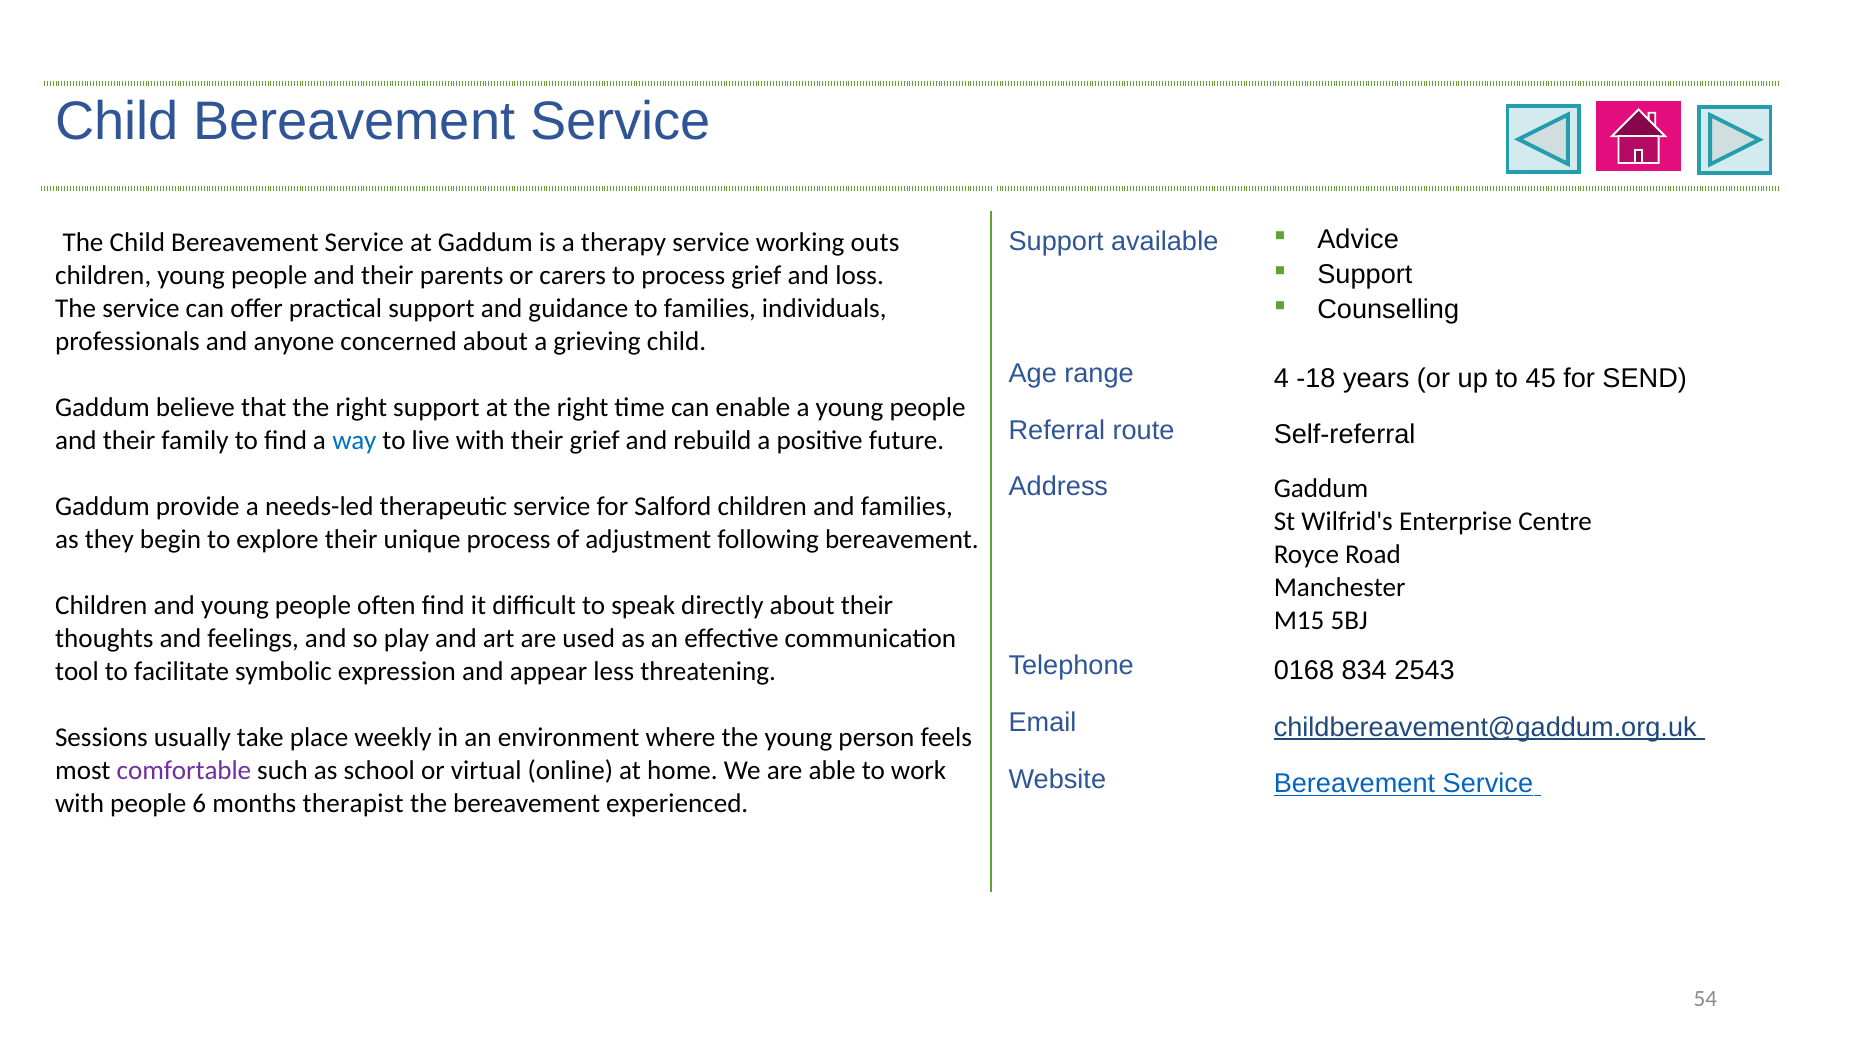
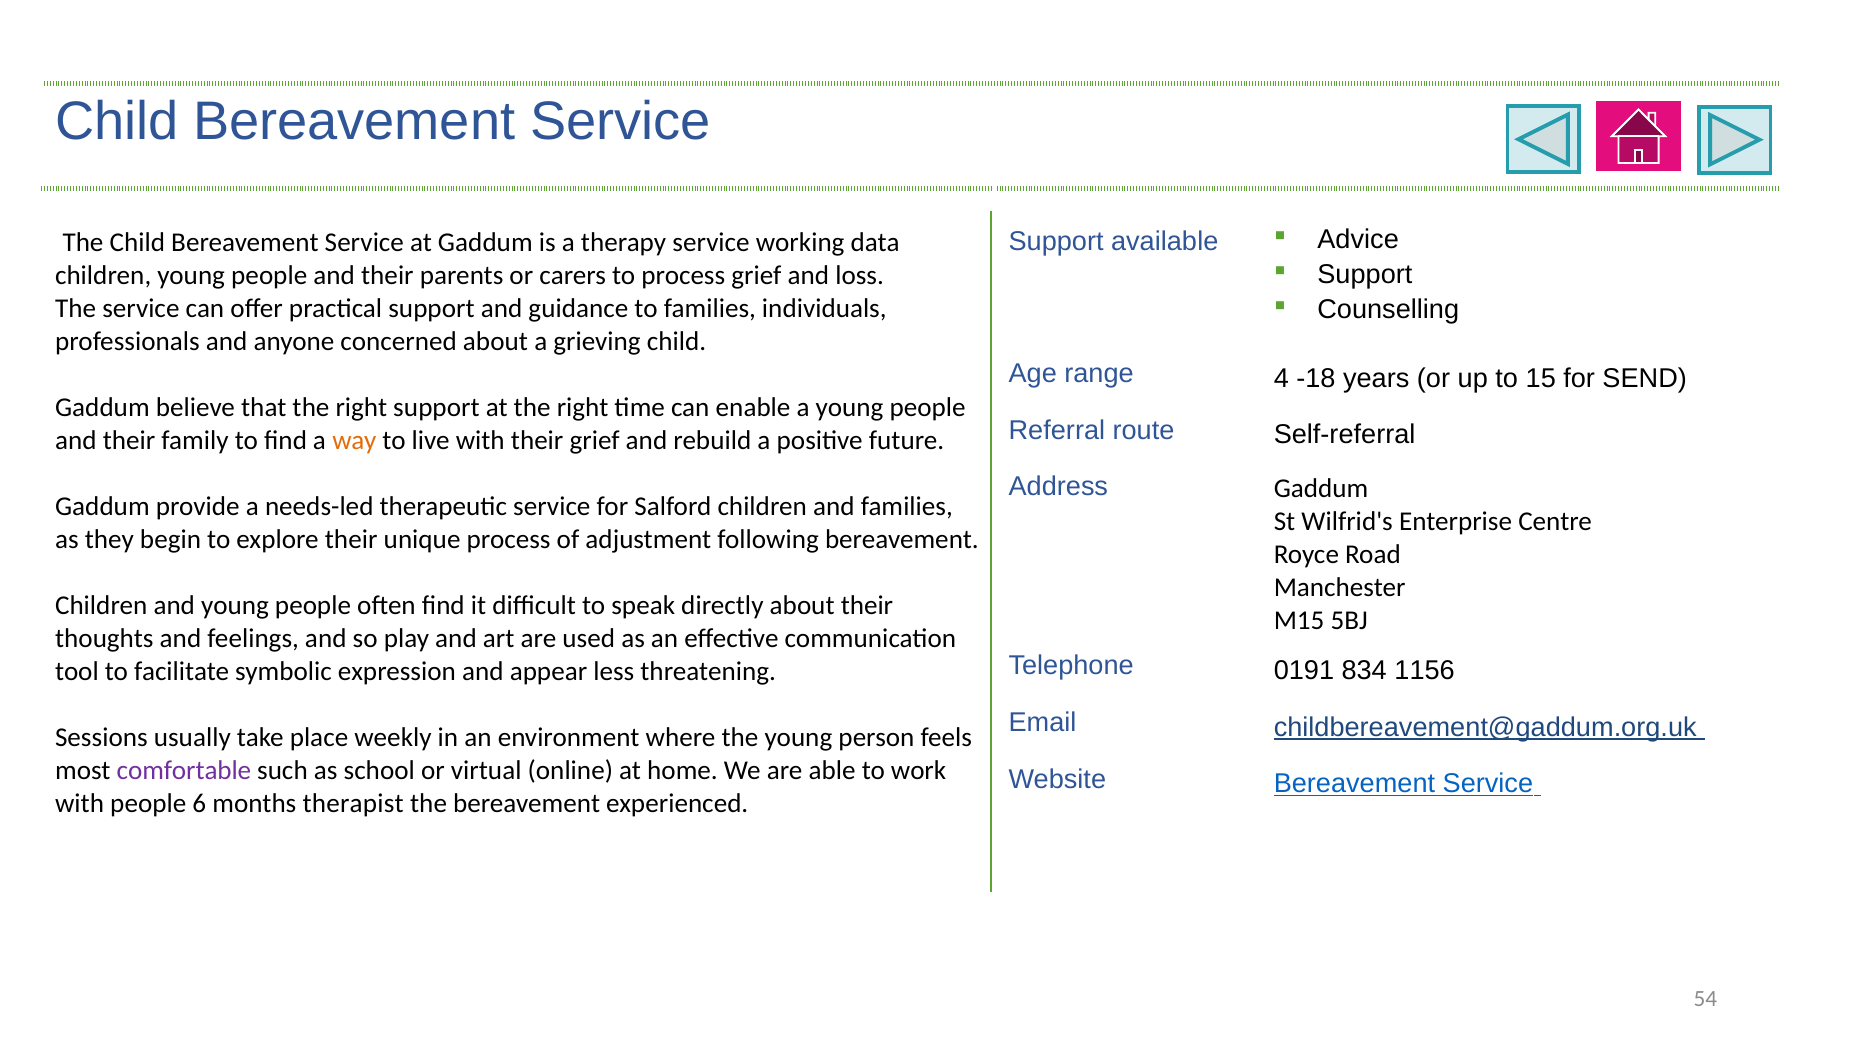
outs: outs -> data (875, 243)
45: 45 -> 15 (1541, 378)
way colour: blue -> orange (354, 441)
0168: 0168 -> 0191 (1304, 670)
2543: 2543 -> 1156 (1425, 670)
